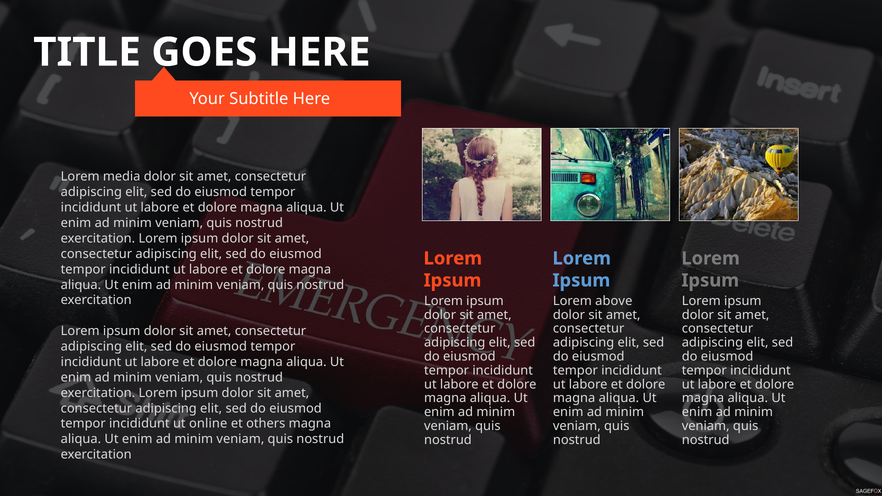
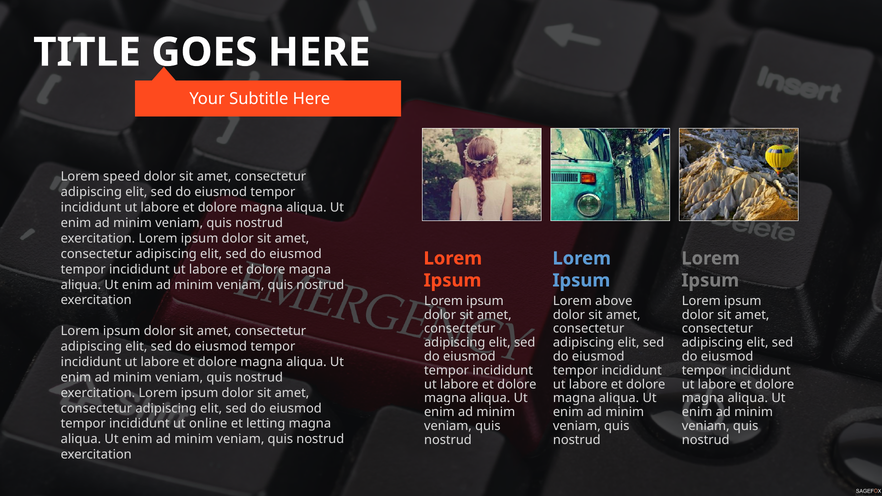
media: media -> speed (122, 177)
others: others -> letting (266, 424)
